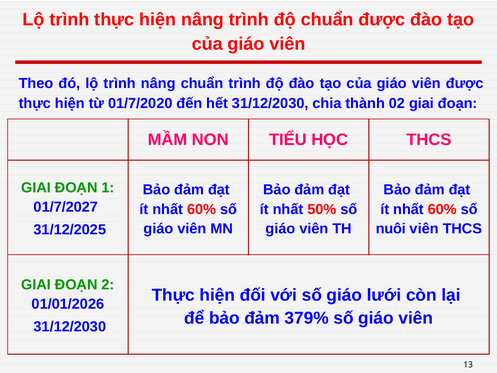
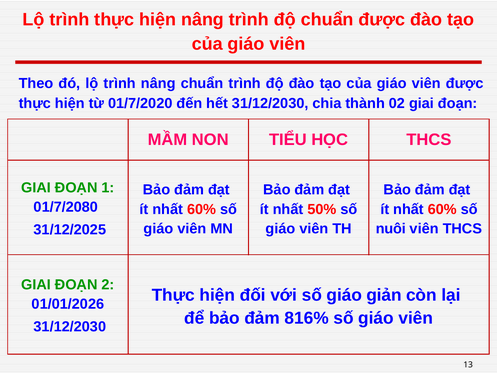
01/7/2027: 01/7/2027 -> 01/7/2080 (66, 207)
lưới: lưới -> giản (384, 295)
379%: 379% -> 816% (307, 318)
